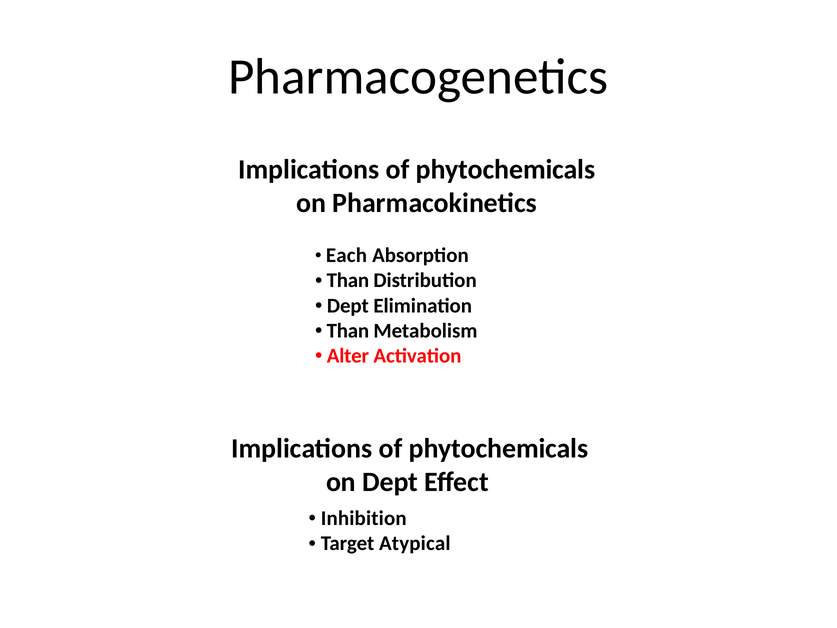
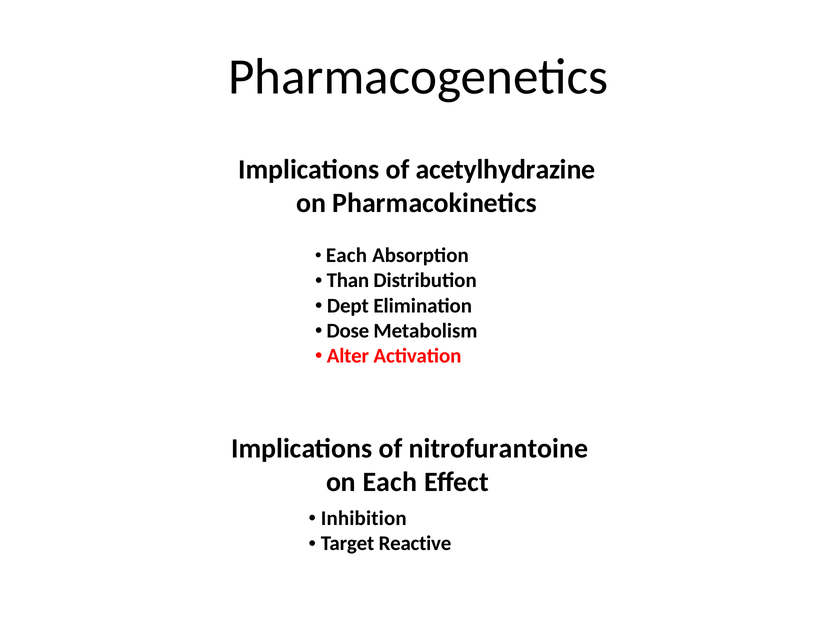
phytochemicals: phytochemicals -> acetylhydrazine (506, 169)
Than: Than -> Dose (348, 331)
phytochemicals: phytochemicals -> nitrofurantoine (498, 448)
on Dept: Dept -> Each (390, 482)
Atypical: Atypical -> Reactive (415, 543)
